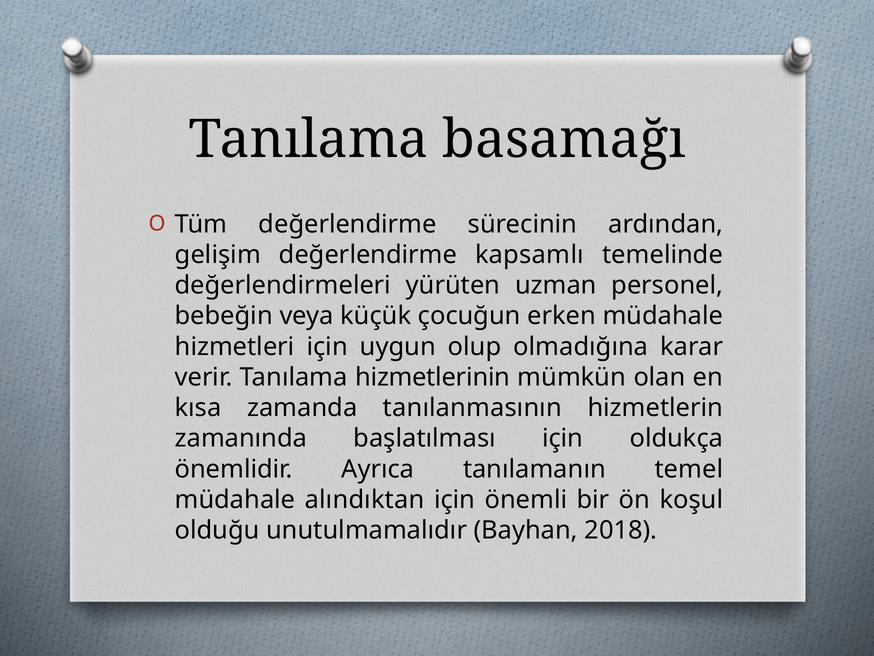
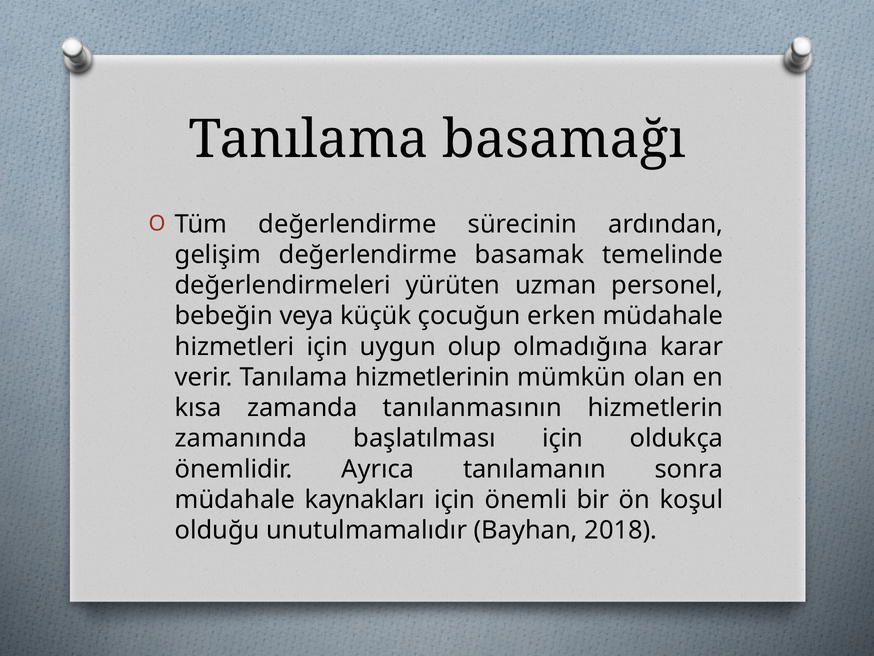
kapsamlı: kapsamlı -> basamak (530, 255)
temel: temel -> sonra (689, 469)
alındıktan: alındıktan -> kaynakları (365, 499)
